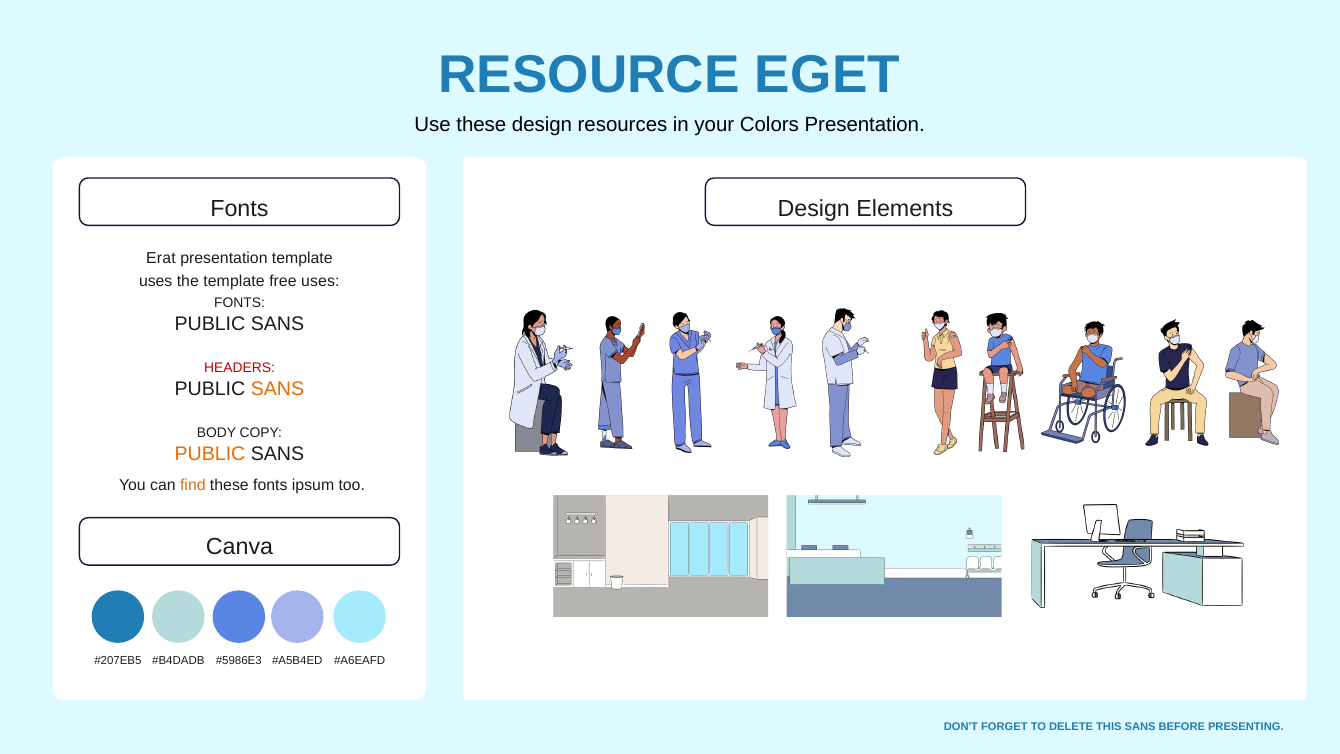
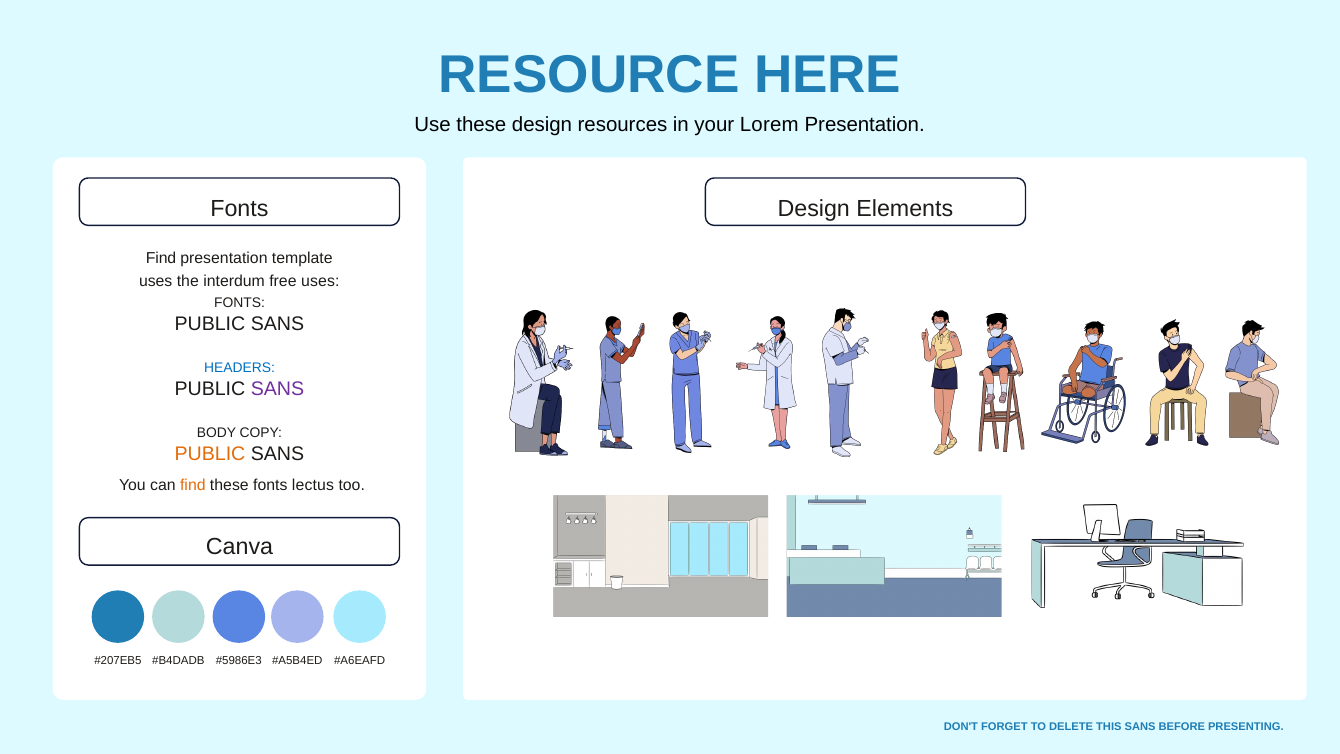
EGET: EGET -> HERE (828, 75)
Colors: Colors -> Lorem (769, 125)
Erat: Erat -> Find (161, 258)
the template: template -> interdum (234, 281)
HEADERS colour: red -> blue (239, 368)
SANS colour: orange -> purple (278, 389)
ipsum: ipsum -> lectus (313, 485)
